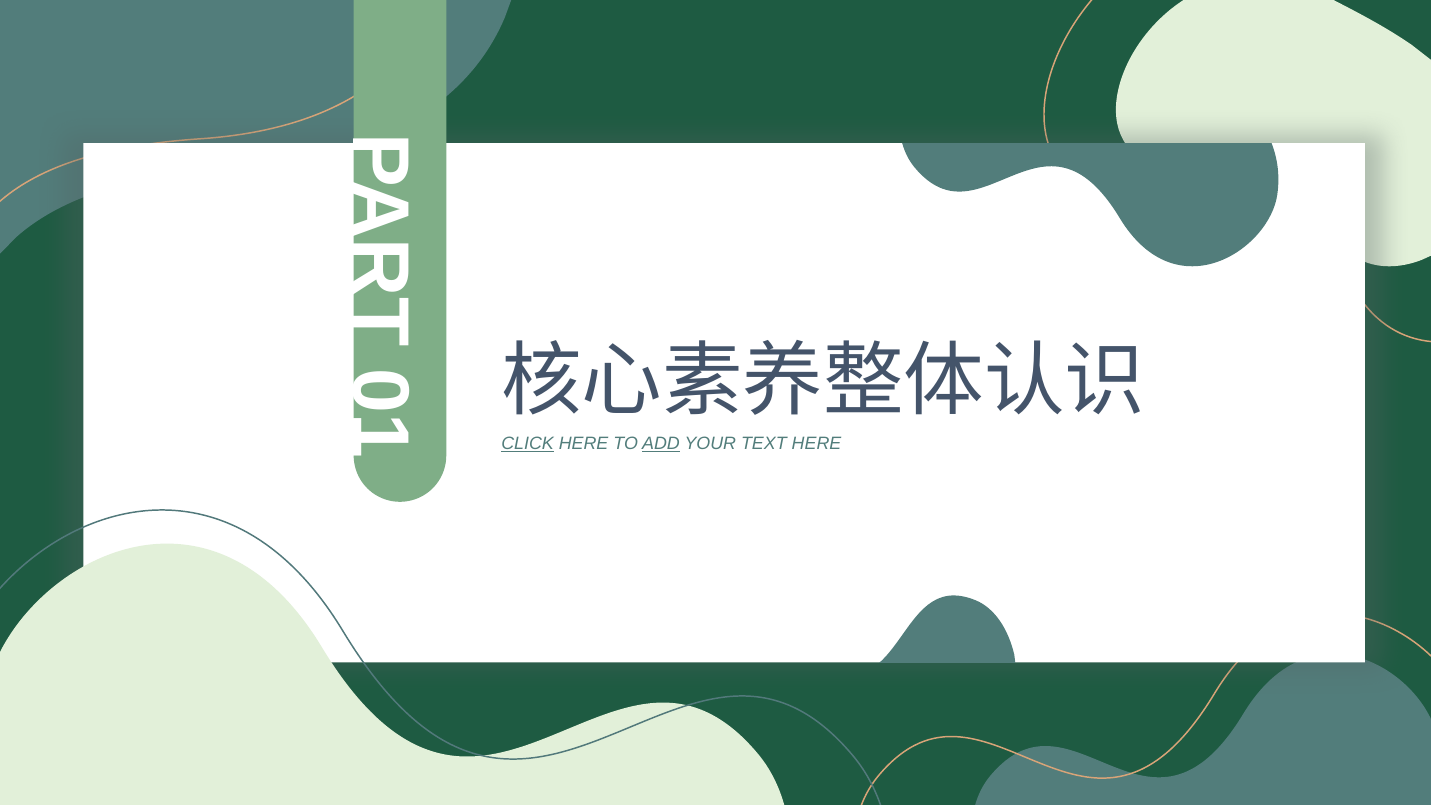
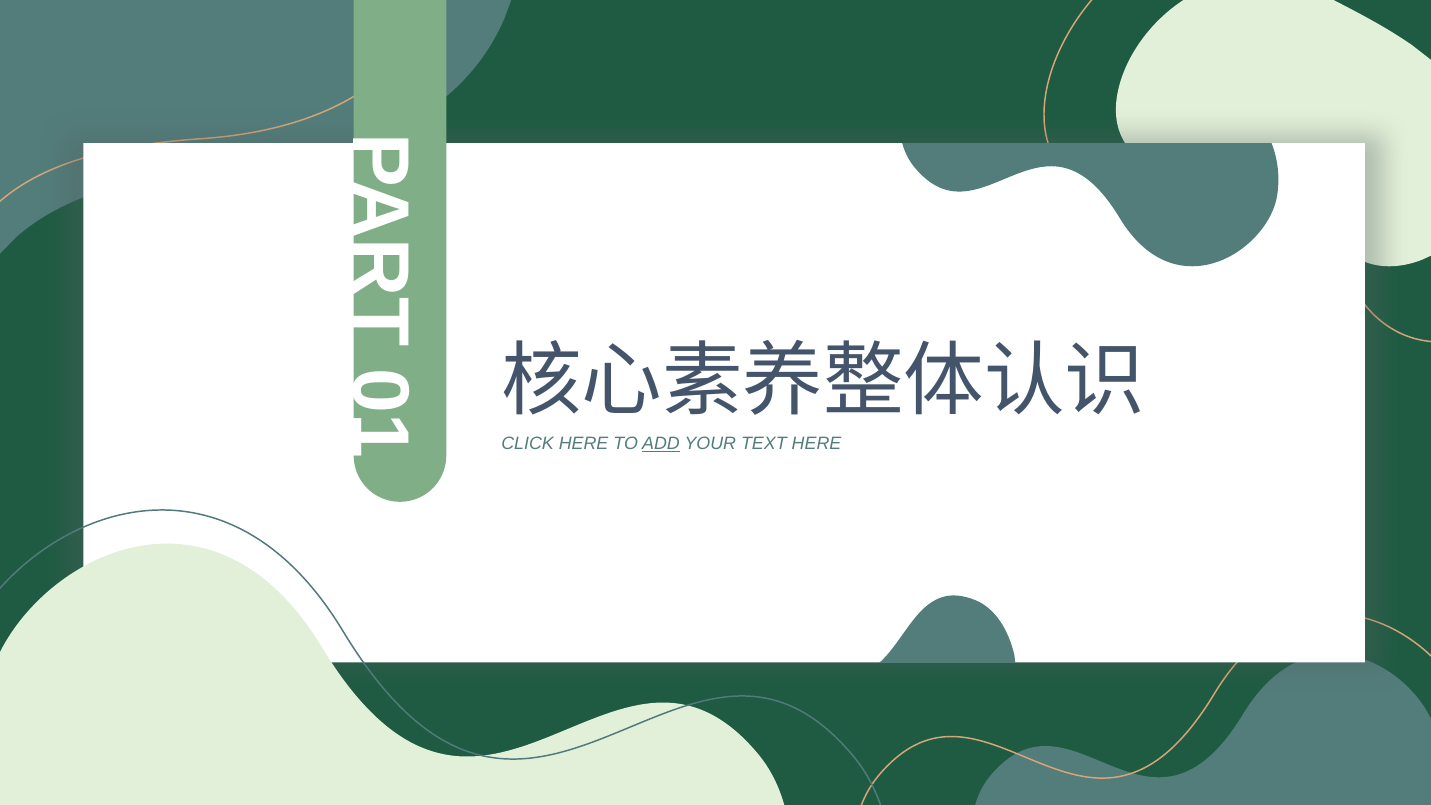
CLICK underline: present -> none (528, 444)
